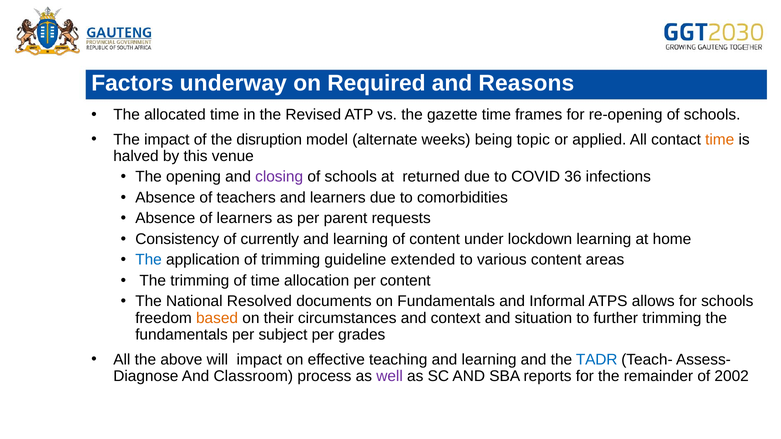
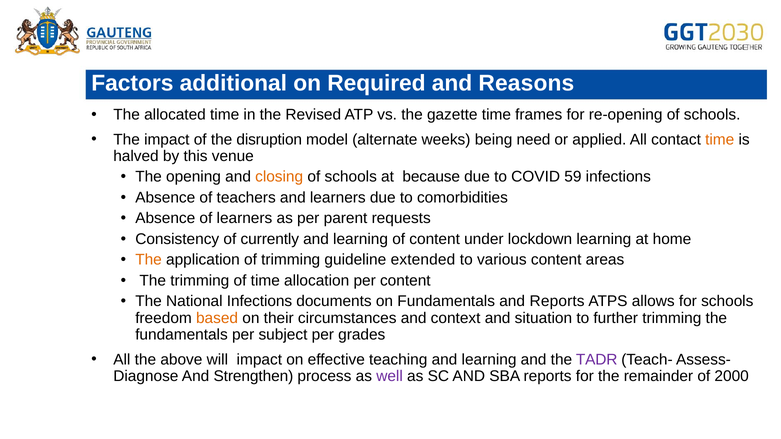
underway: underway -> additional (233, 83)
topic: topic -> need (534, 140)
closing colour: purple -> orange (279, 177)
returned: returned -> because (431, 177)
36: 36 -> 59 (573, 177)
The colour: blue -> orange (149, 260)
National Resolved: Resolved -> Infections (259, 302)
and Informal: Informal -> Reports (557, 302)
TADR colour: blue -> purple (597, 360)
Classroom: Classroom -> Strengthen (253, 376)
2002: 2002 -> 2000 (732, 376)
